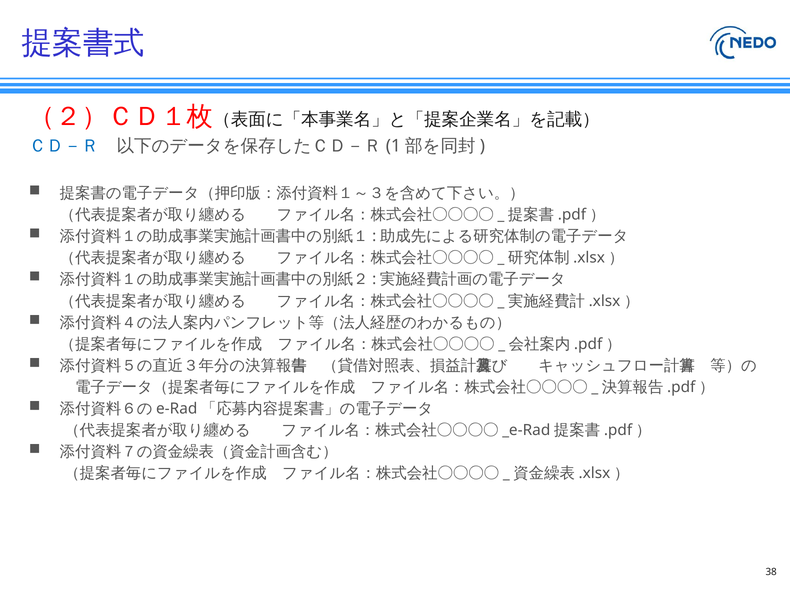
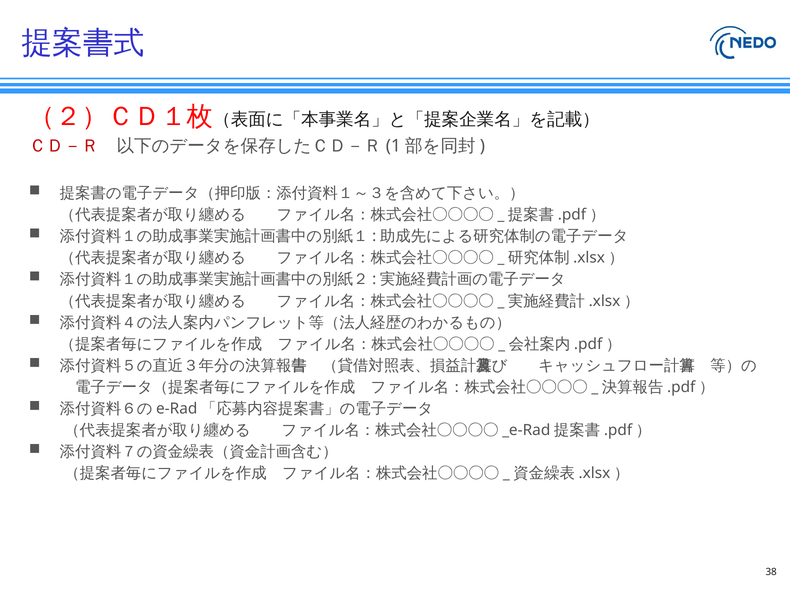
ＣＤ－Ｒ colour: blue -> red (64, 146)
